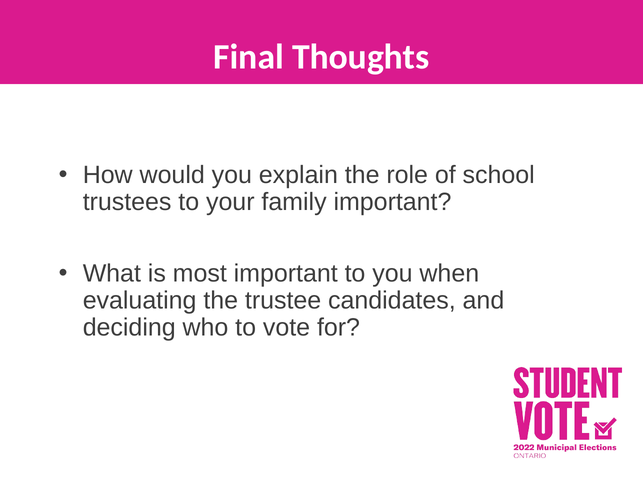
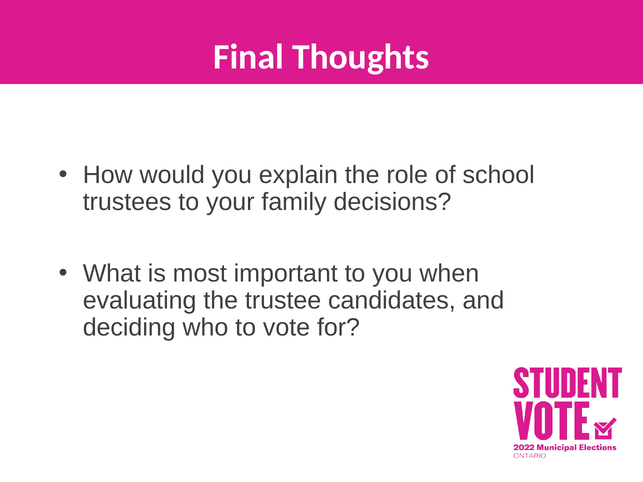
family important: important -> decisions (392, 202)
